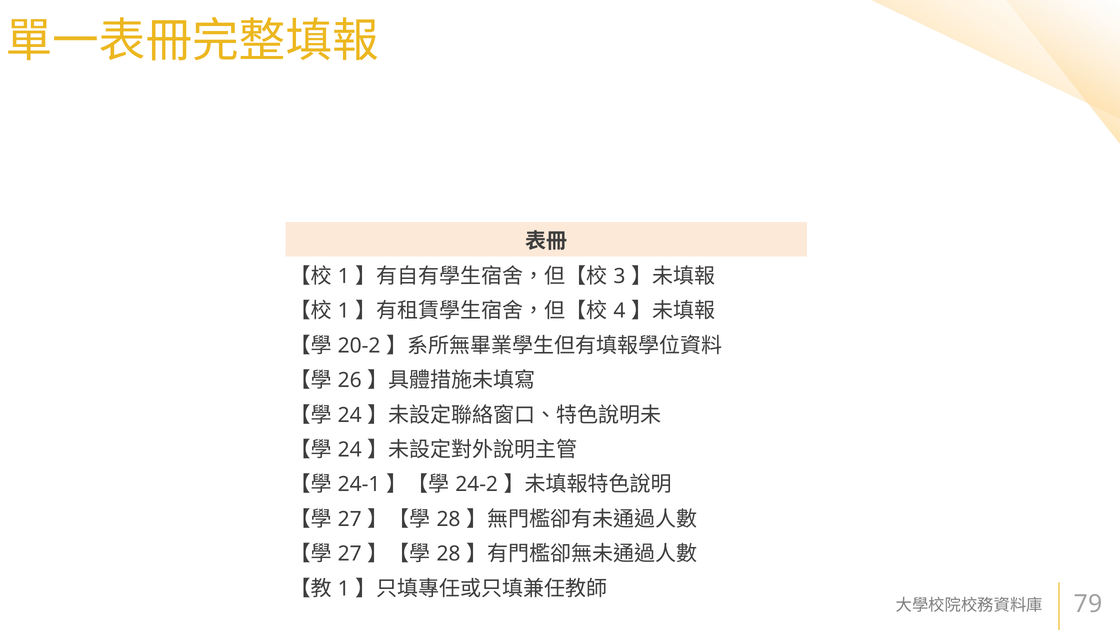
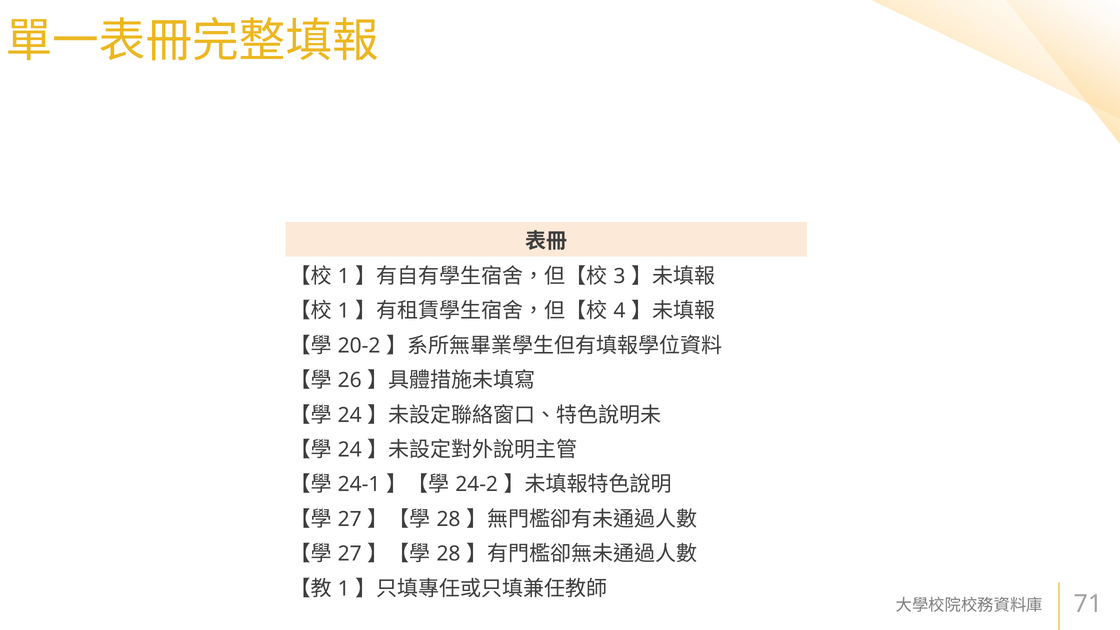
79: 79 -> 71 (1088, 604)
